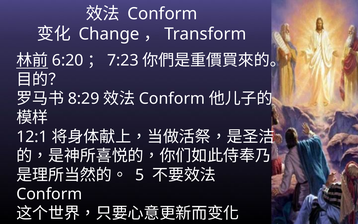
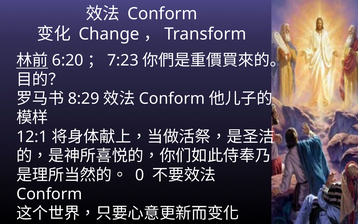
5: 5 -> 0 (140, 175)
